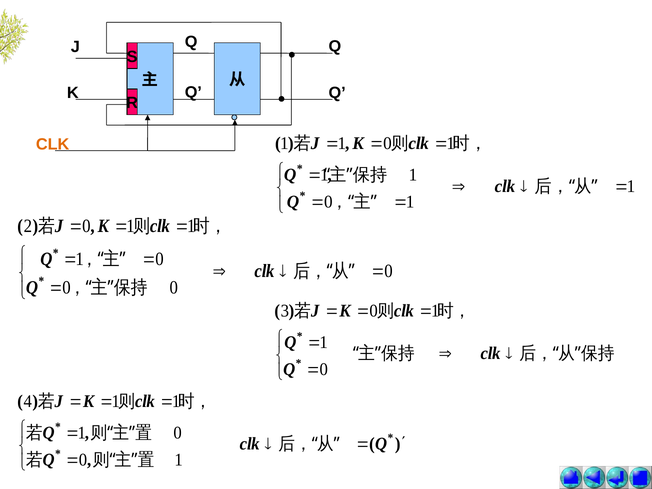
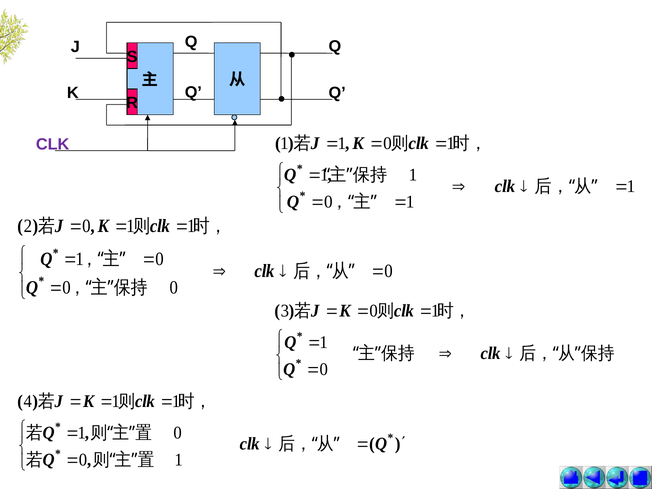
CLK colour: orange -> purple (53, 144)
